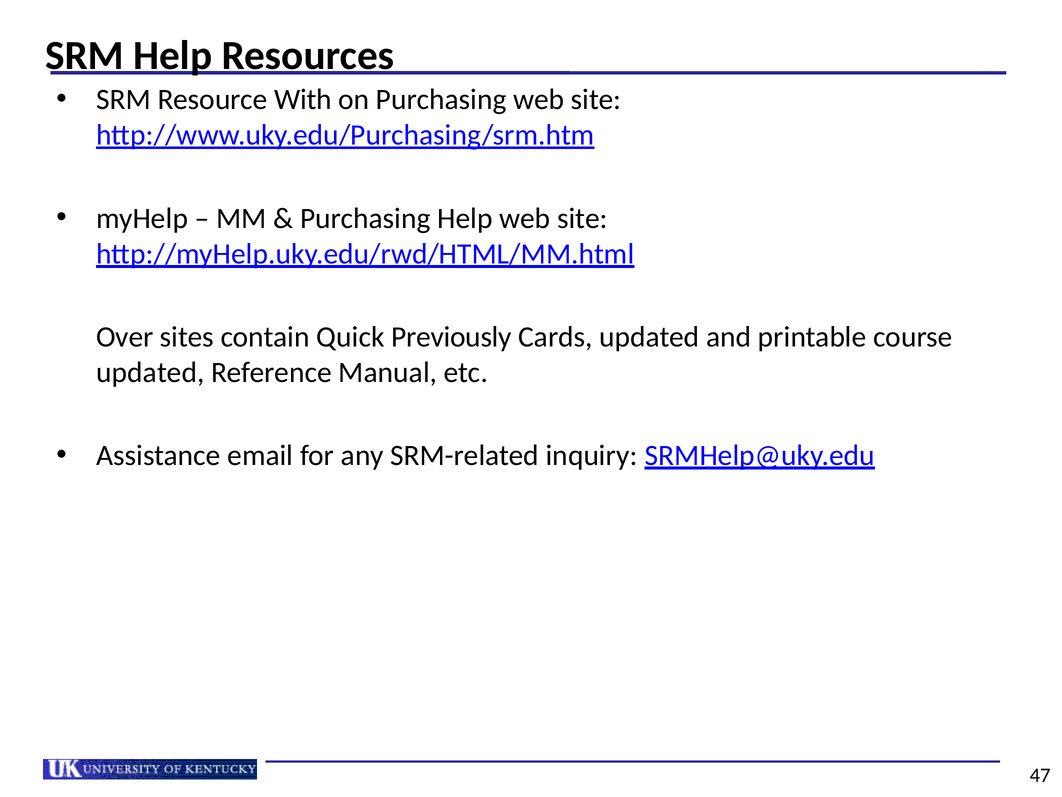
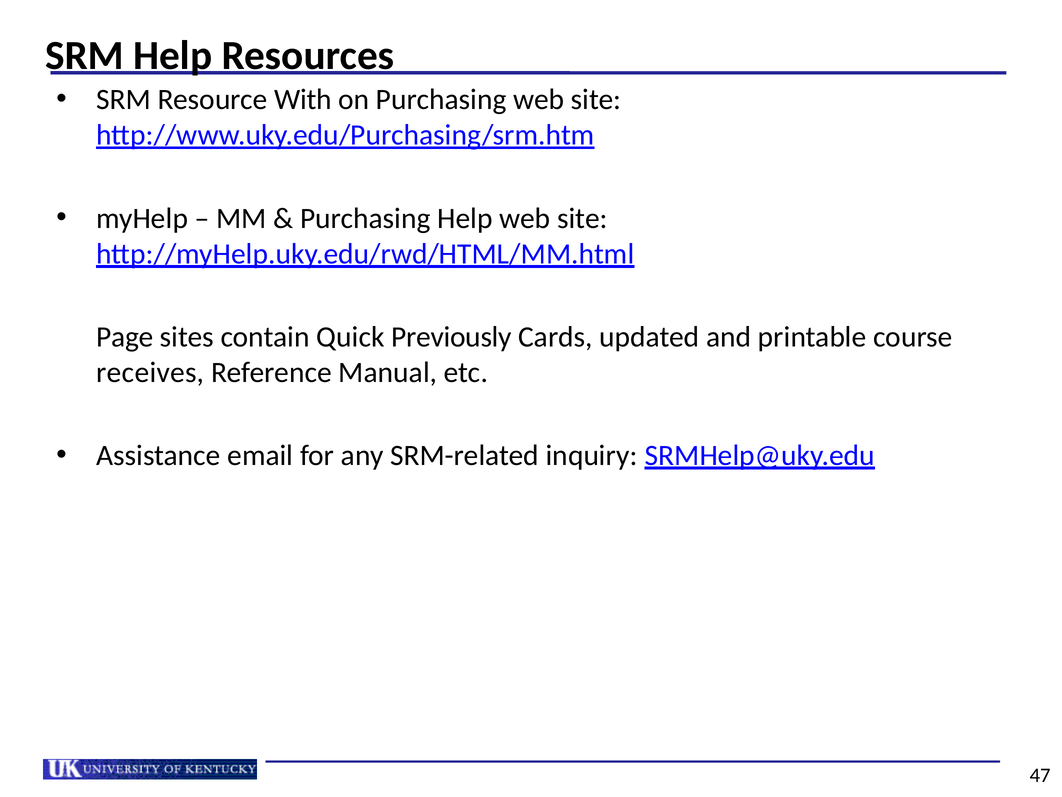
Over: Over -> Page (125, 337)
updated: updated -> receives (150, 372)
